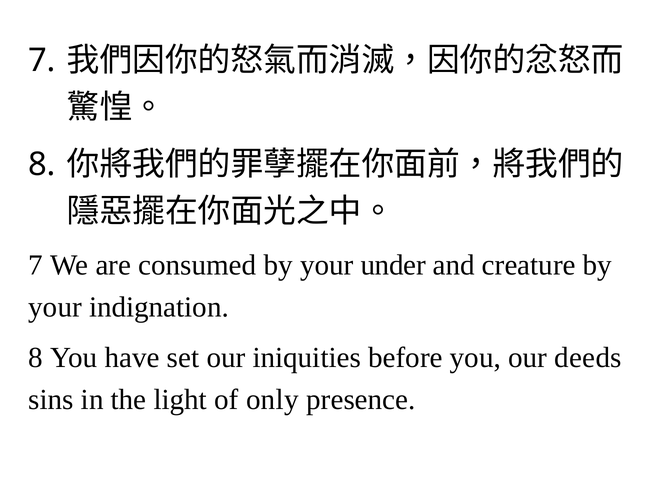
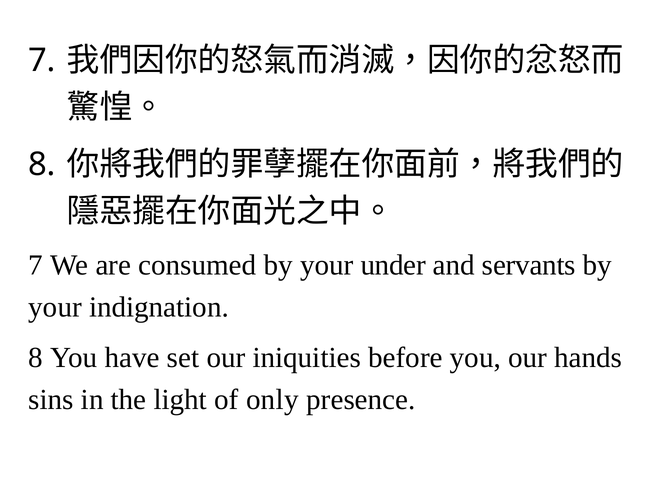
creature: creature -> servants (529, 265)
deeds: deeds -> hands (588, 358)
